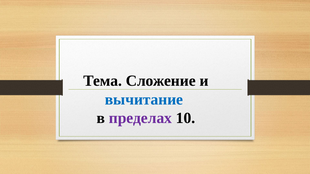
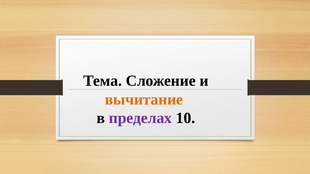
вычитание colour: blue -> orange (144, 100)
